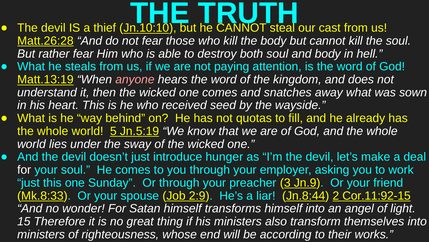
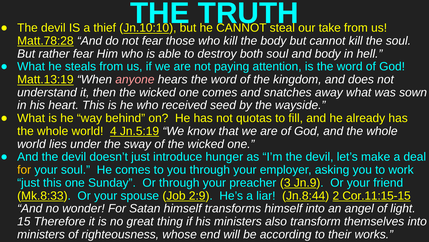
cast: cast -> take (330, 28)
Matt.26:28: Matt.26:28 -> Matt.78:28 (45, 41)
5: 5 -> 4 (113, 131)
for colour: white -> yellow (24, 169)
Cor.11:92-15: Cor.11:92-15 -> Cor.11:15-15 (377, 195)
